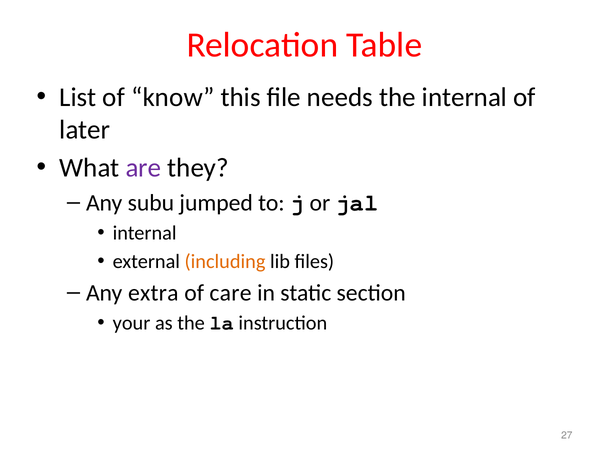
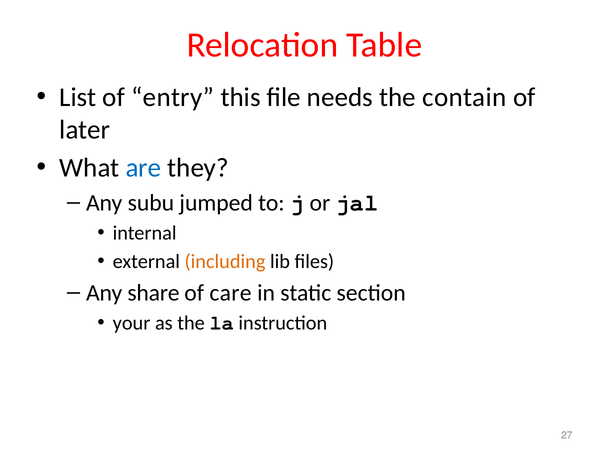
know: know -> entry (173, 97)
the internal: internal -> contain (464, 97)
are colour: purple -> blue (143, 168)
extra: extra -> share (154, 293)
